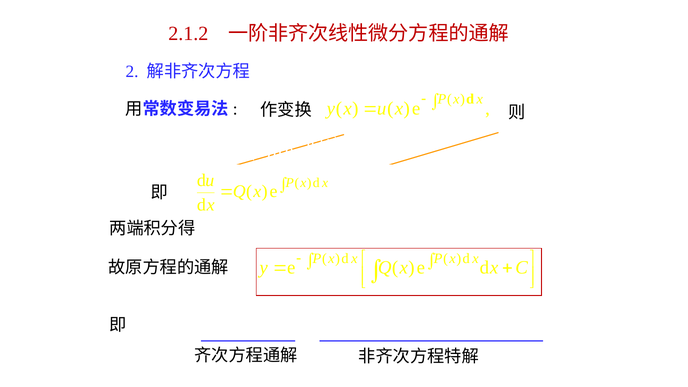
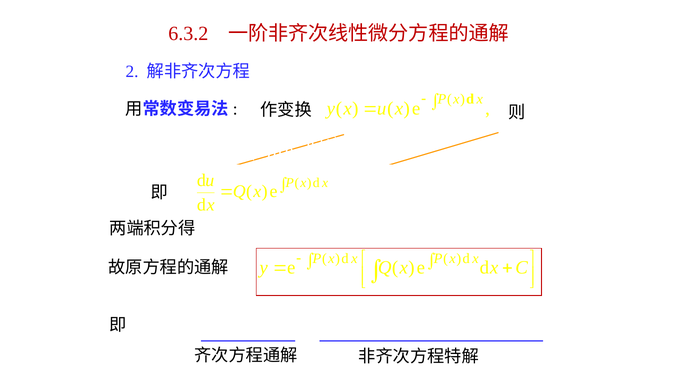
2.1.2: 2.1.2 -> 6.3.2 (188, 34)
